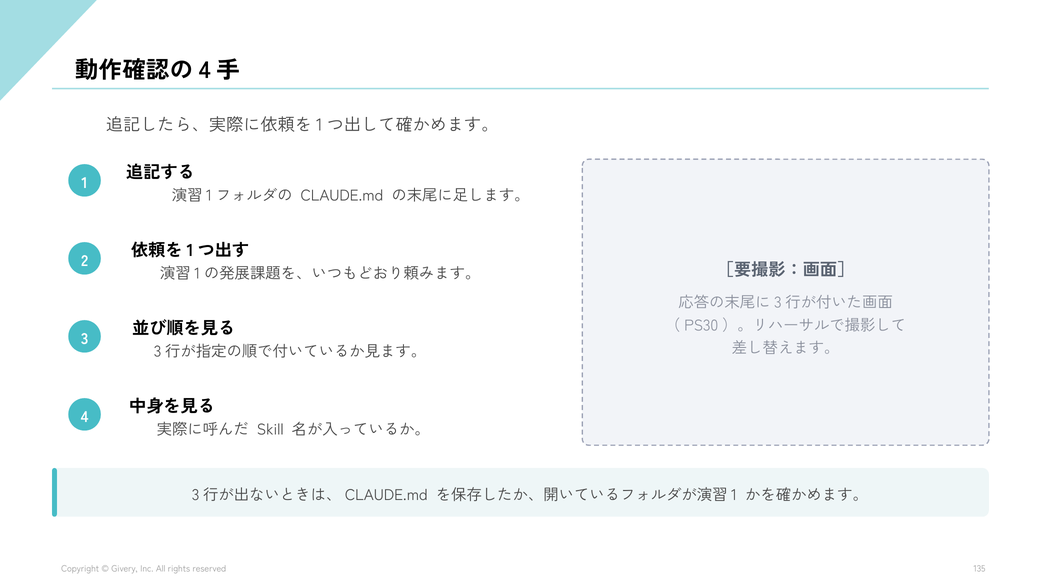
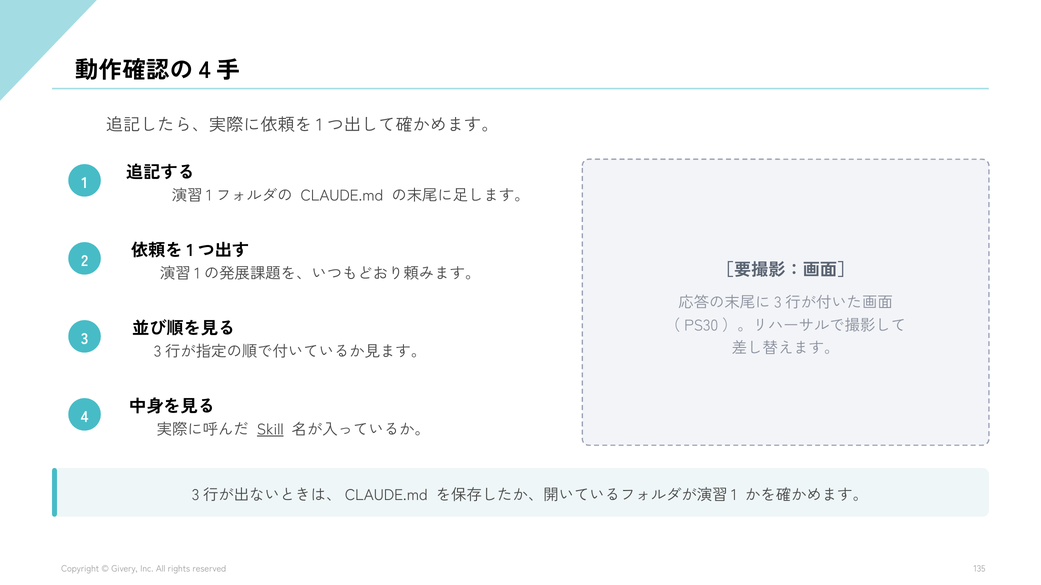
Skill underline: none -> present (270, 430)
